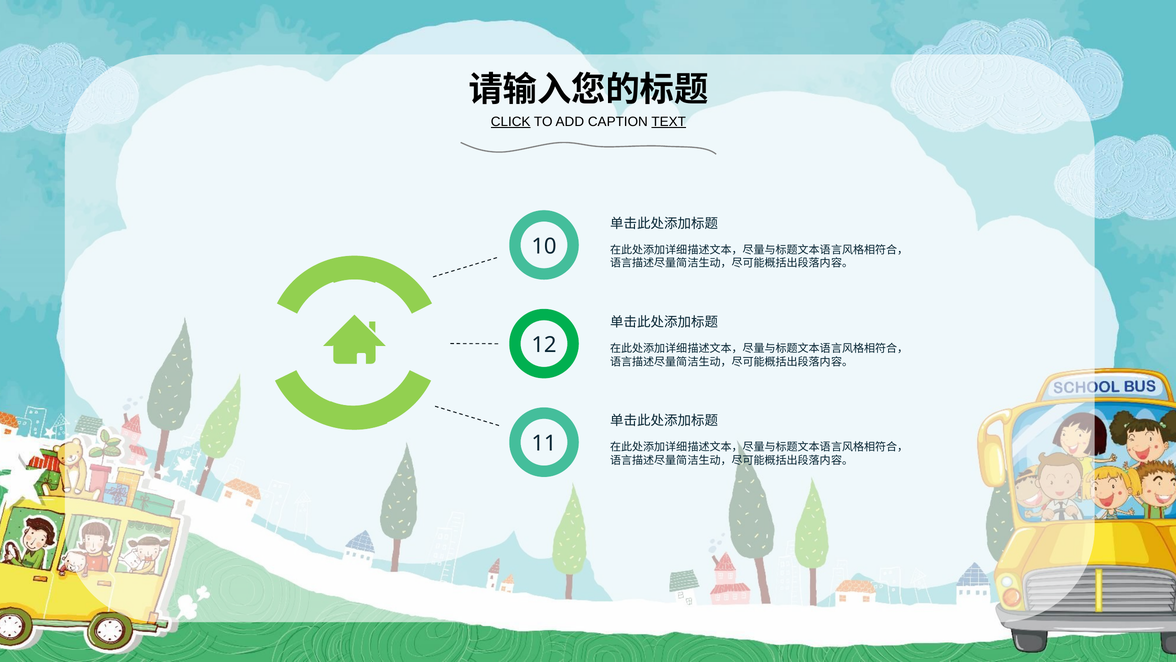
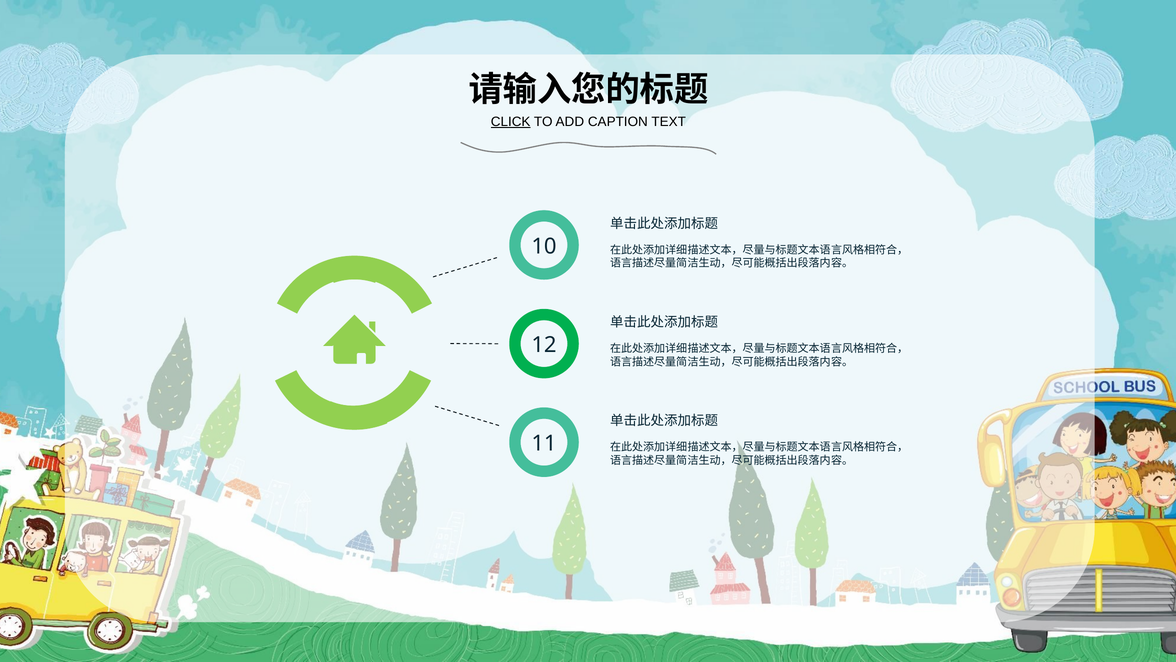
TEXT underline: present -> none (669, 122)
